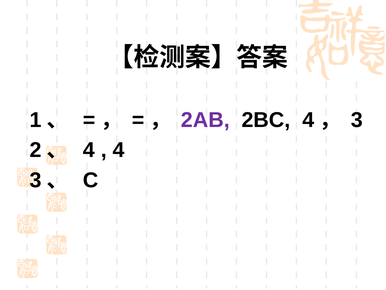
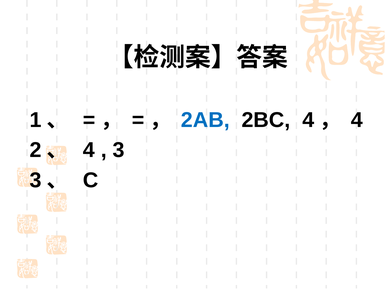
2AB colour: purple -> blue (205, 120)
3: 3 -> 4 (357, 120)
4: 4 -> 3 (119, 150)
